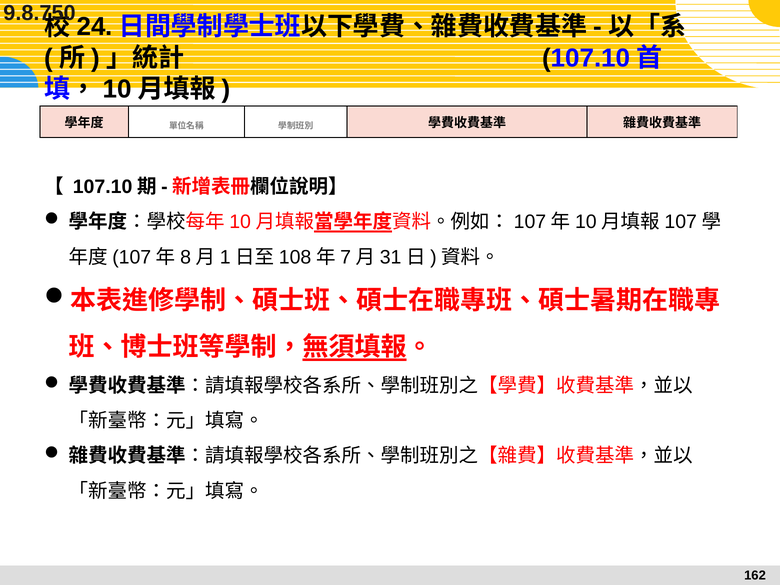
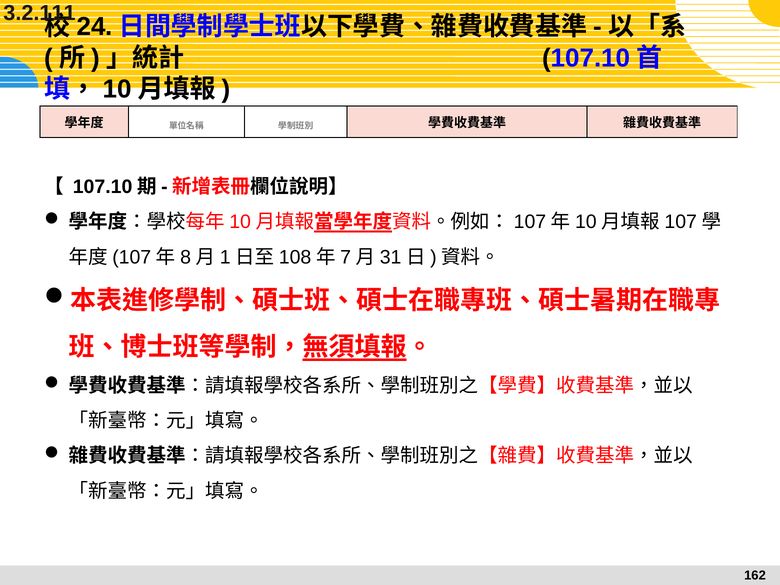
9.8.750: 9.8.750 -> 3.2.111 (39, 13)
